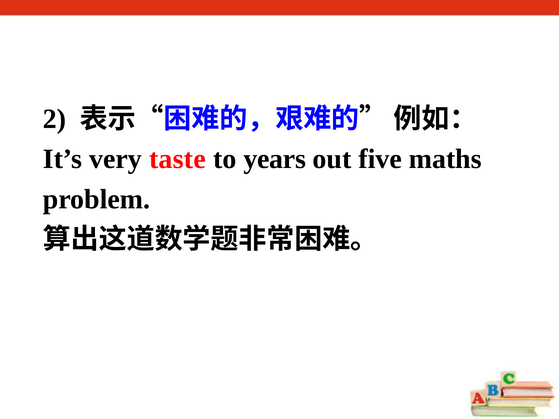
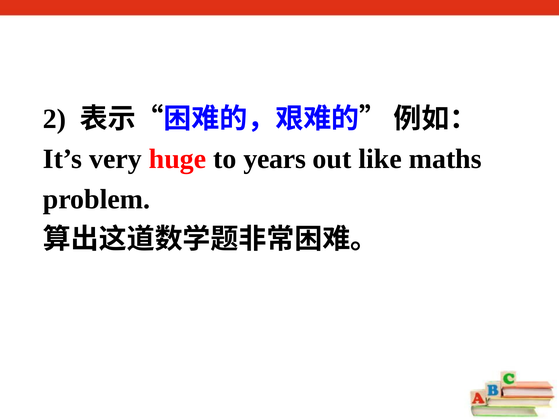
taste: taste -> huge (178, 159)
five: five -> like (380, 159)
